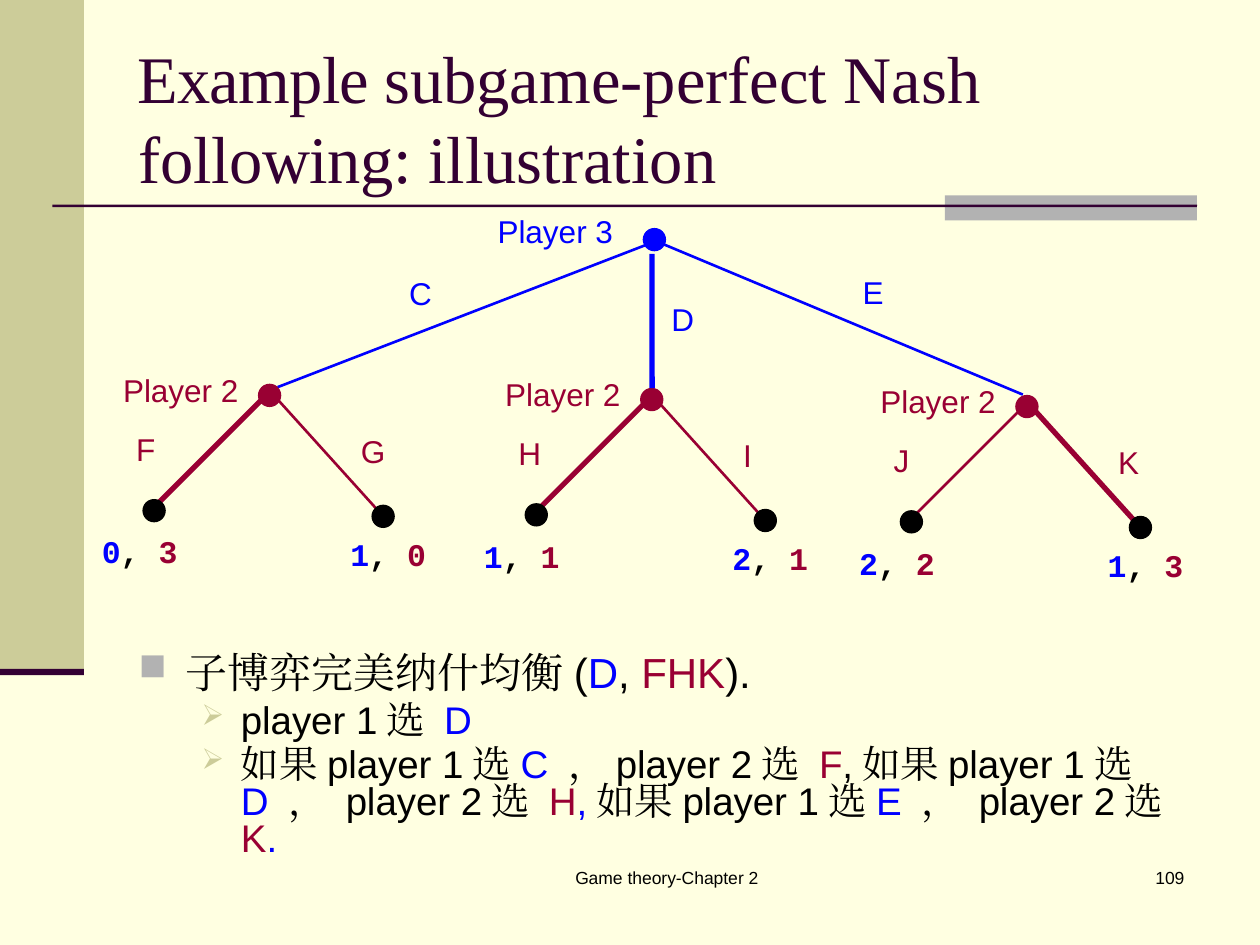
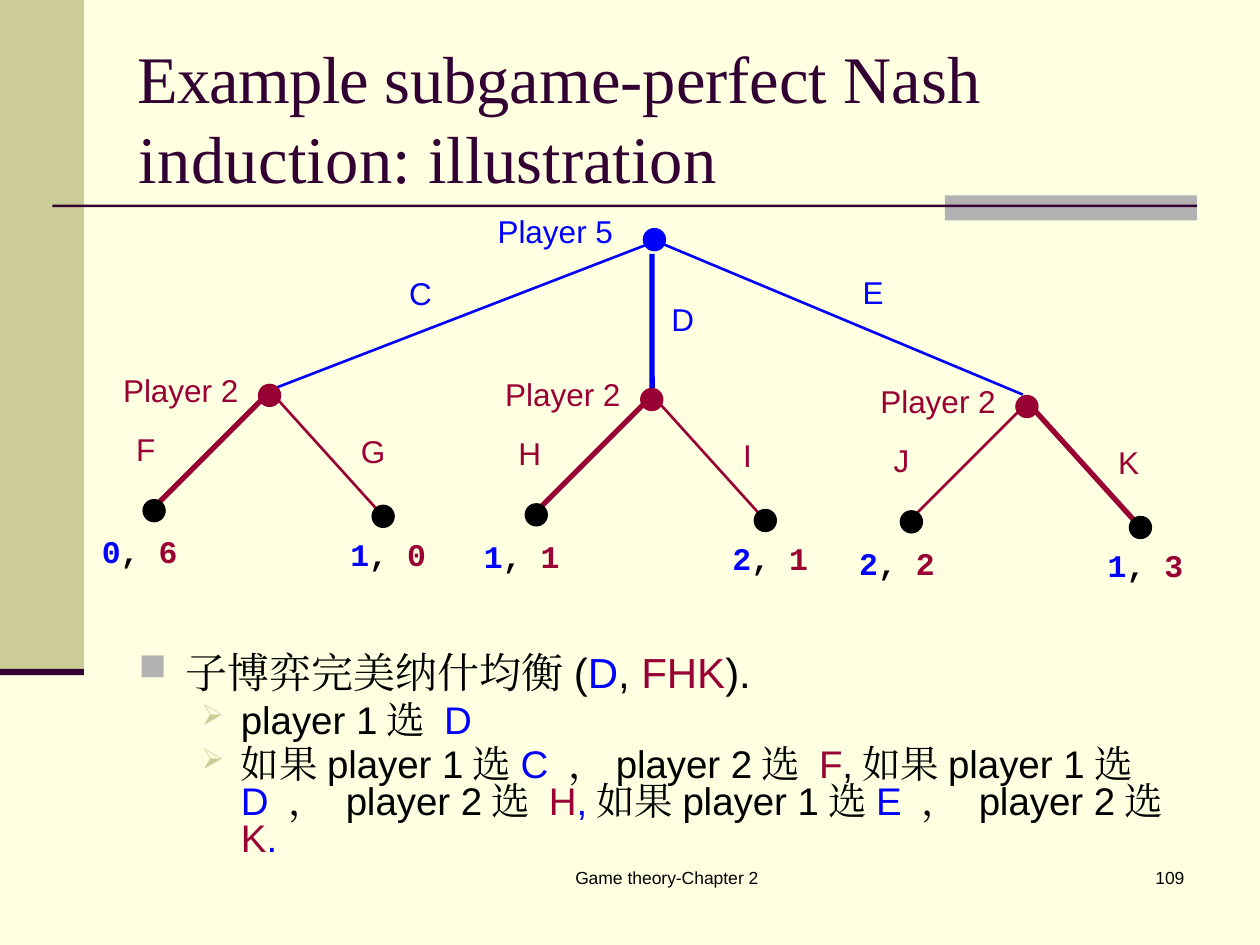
following: following -> induction (275, 162)
Player 3: 3 -> 5 (604, 234)
0 3: 3 -> 6 (168, 554)
